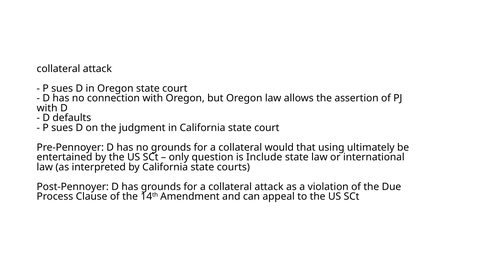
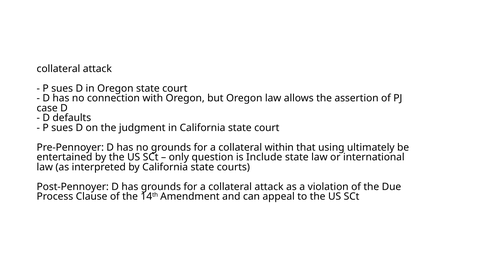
with: with -> case (47, 108)
would: would -> within (279, 148)
